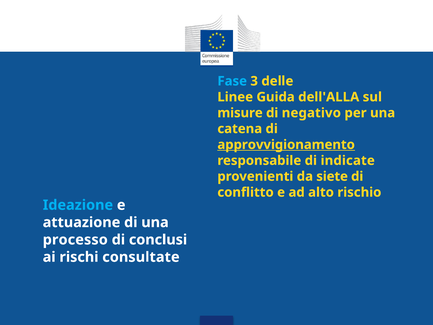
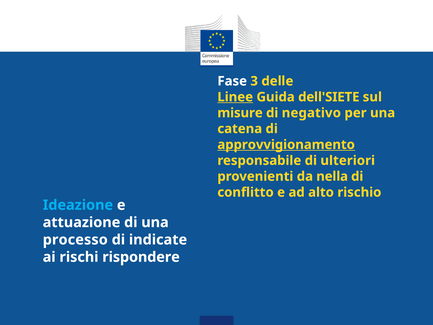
Fase colour: light blue -> white (232, 81)
Linee underline: none -> present (235, 97)
dell'ALLA: dell'ALLA -> dell'SIETE (329, 97)
indicate: indicate -> ulteriori (348, 160)
siete: siete -> nella (332, 176)
conclusi: conclusi -> indicate (158, 240)
consultate: consultate -> rispondere (141, 257)
